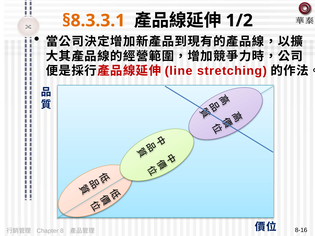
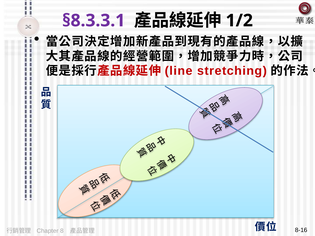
§8.3.3.1 colour: orange -> purple (94, 21)
